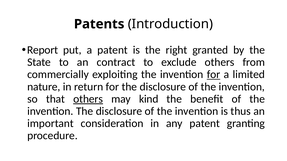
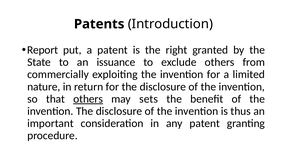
contract: contract -> issuance (116, 62)
for underline: present -> none (214, 75)
kind: kind -> sets (149, 99)
